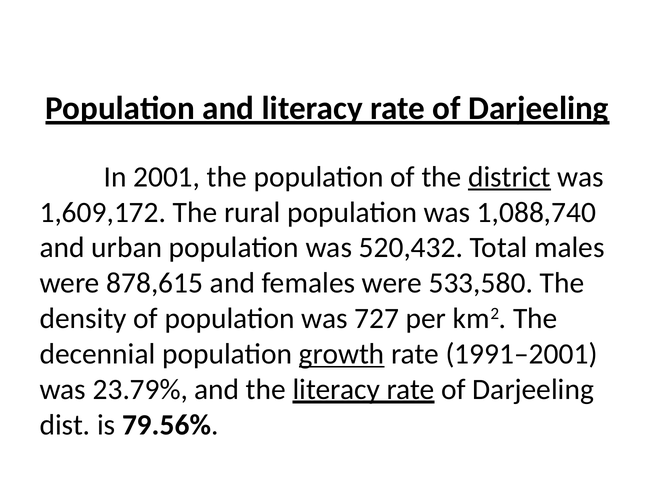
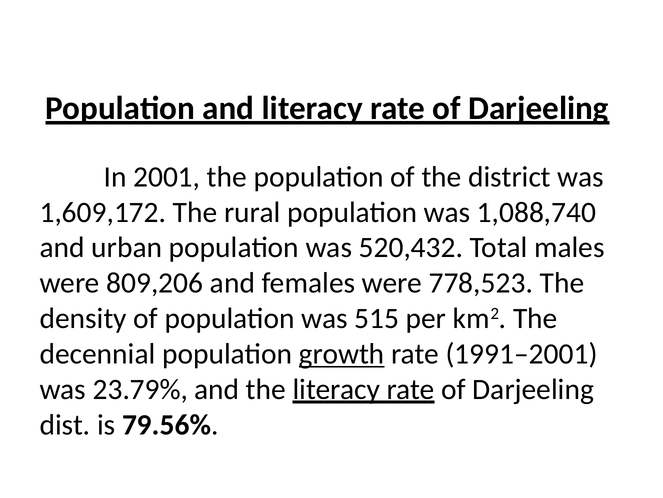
district underline: present -> none (509, 177)
878,615: 878,615 -> 809,206 (155, 283)
533,580: 533,580 -> 778,523 (481, 283)
727: 727 -> 515 (377, 318)
